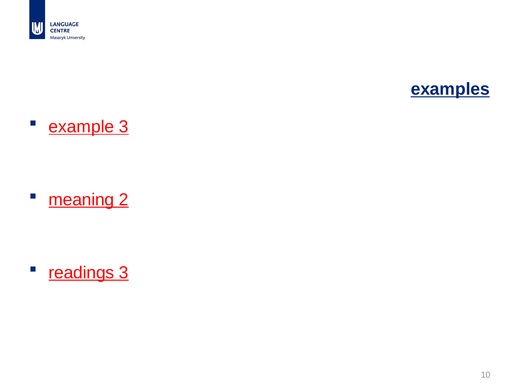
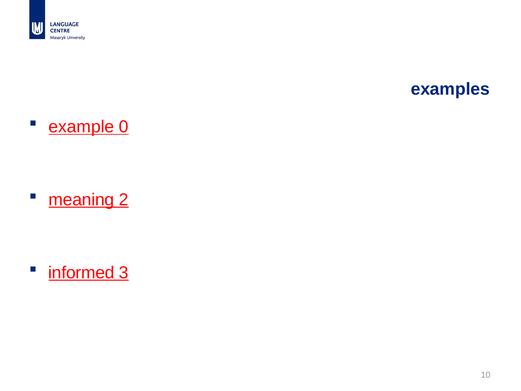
examples underline: present -> none (450, 89)
example 3: 3 -> 0 (124, 127)
readings: readings -> informed (81, 272)
